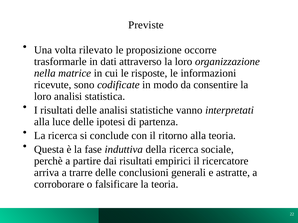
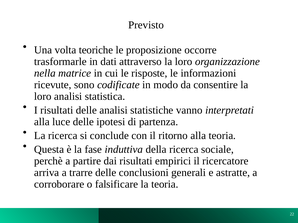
Previste: Previste -> Previsto (146, 25)
rilevato: rilevato -> teoriche (96, 50)
